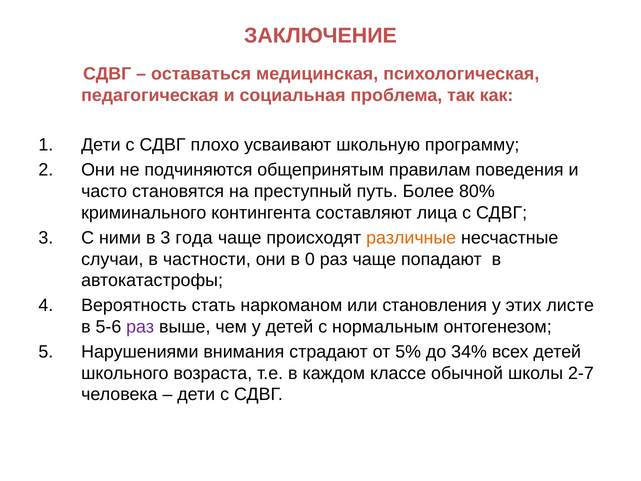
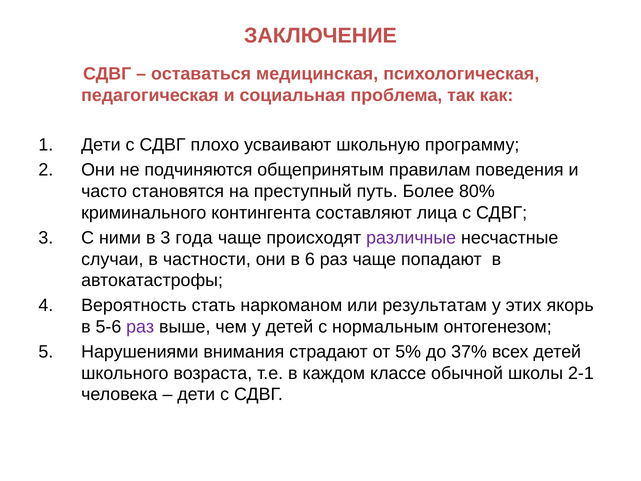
различные colour: orange -> purple (411, 238)
0: 0 -> 6 (310, 259)
становления: становления -> результатам (435, 305)
листе: листе -> якорь (570, 305)
34%: 34% -> 37% (469, 352)
2-7: 2-7 -> 2-1 (581, 373)
